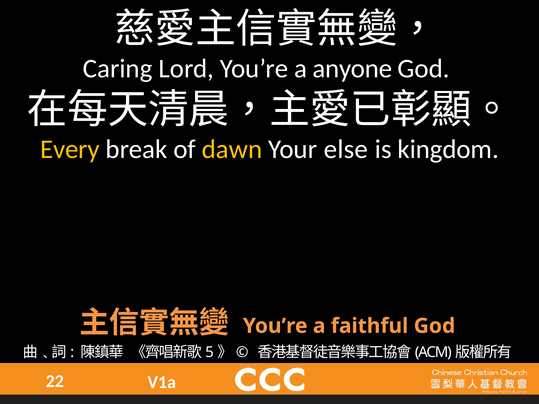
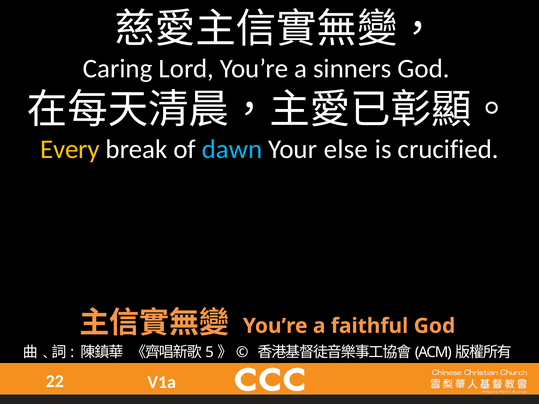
anyone: anyone -> sinners (352, 69)
dawn colour: yellow -> light blue (232, 149)
kingdom: kingdom -> crucified (448, 149)
